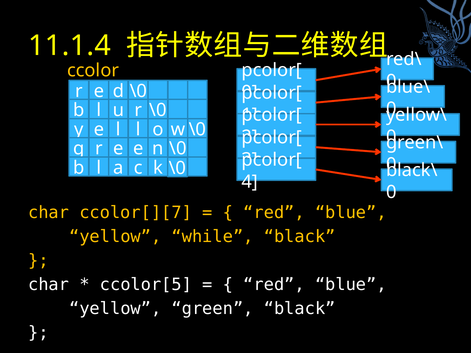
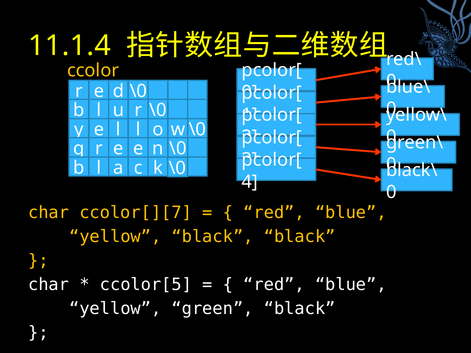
yellow while: while -> black (213, 237)
